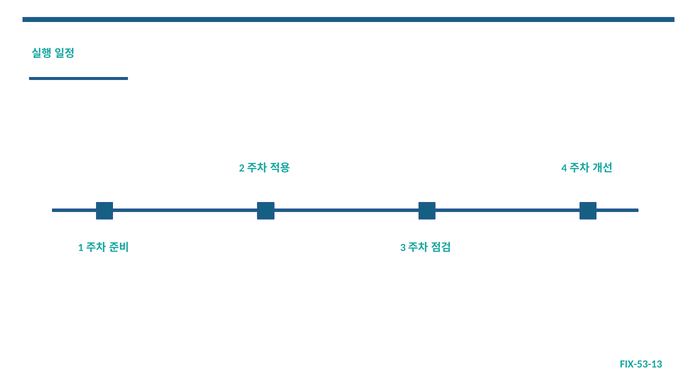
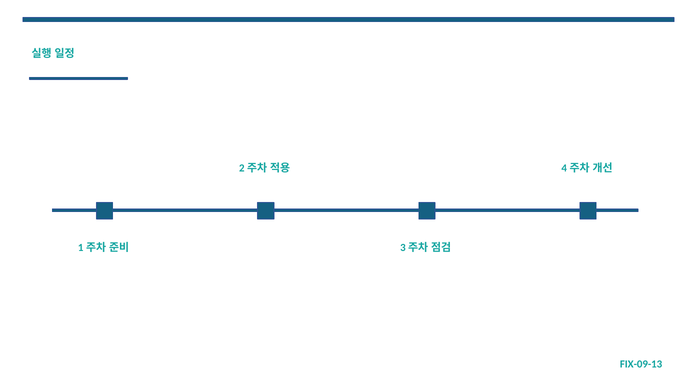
FIX-53-13: FIX-53-13 -> FIX-09-13 (641, 364)
